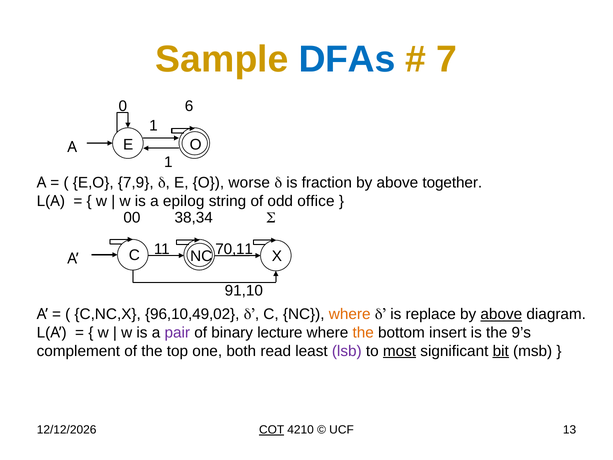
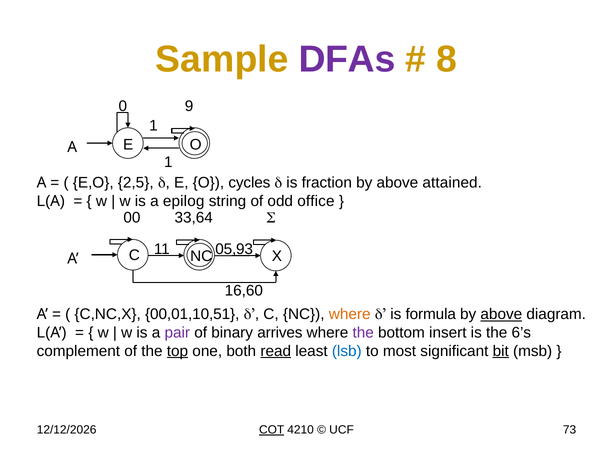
DFAs colour: blue -> purple (347, 59)
7: 7 -> 8 (447, 59)
6: 6 -> 9 (189, 106)
7,9: 7,9 -> 2,5 (136, 183)
worse: worse -> cycles (249, 183)
together: together -> attained (452, 183)
38,34: 38,34 -> 33,64 (194, 218)
70,11: 70,11 -> 05,93 (234, 249)
91,10: 91,10 -> 16,60 (244, 291)
96,10,49,02: 96,10,49,02 -> 00,01,10,51 (192, 314)
replace: replace -> formula (431, 314)
lecture: lecture -> arrives (280, 332)
the colour: orange -> purple (363, 332)
9’s: 9’s -> 6’s (521, 332)
top underline: none -> present (177, 351)
read underline: none -> present (276, 351)
lsb colour: purple -> blue (347, 351)
most underline: present -> none (399, 351)
13: 13 -> 73 (570, 430)
